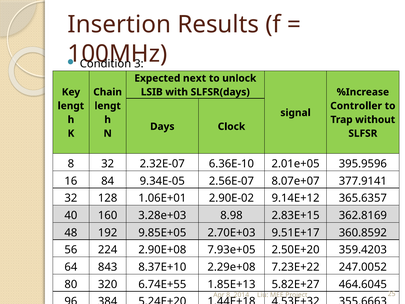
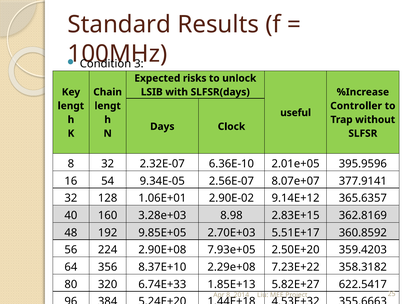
Insertion: Insertion -> Standard (119, 25)
next: next -> risks (195, 78)
signal: signal -> useful (296, 113)
84: 84 -> 54 (108, 181)
9.51E+17: 9.51E+17 -> 5.51E+17 (296, 232)
843: 843 -> 356 (108, 267)
247.0052: 247.0052 -> 358.3182 (363, 267)
6.74E+55: 6.74E+55 -> 6.74E+33 (162, 284)
464.6045: 464.6045 -> 622.5417 (363, 284)
